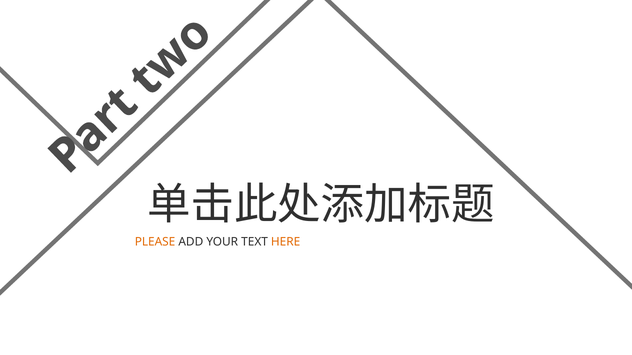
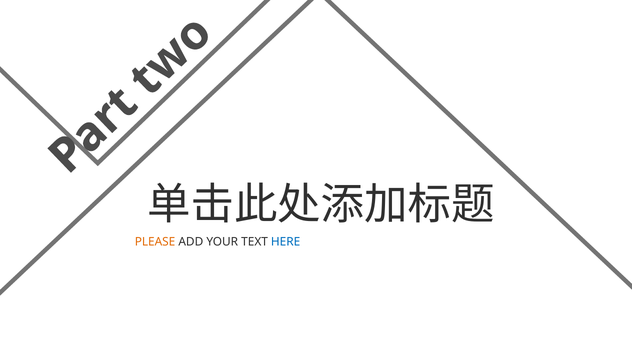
HERE colour: orange -> blue (286, 242)
